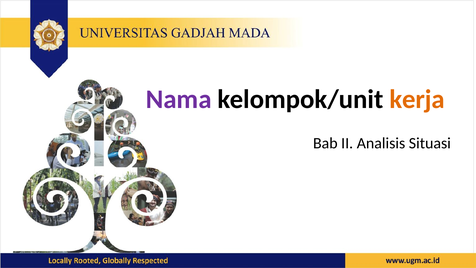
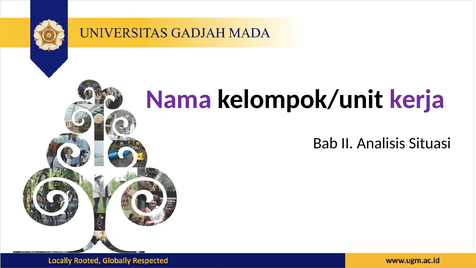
kerja colour: orange -> purple (417, 99)
